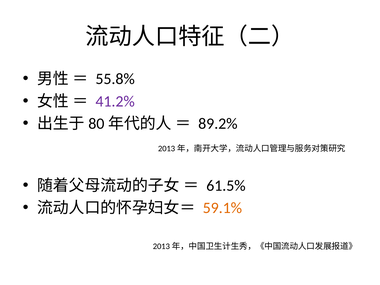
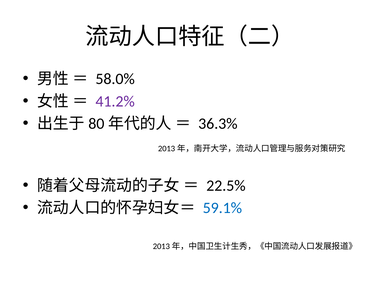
55.8%: 55.8% -> 58.0% (115, 79)
89.2%: 89.2% -> 36.3% (218, 124)
61.5%: 61.5% -> 22.5% (226, 186)
59.1% colour: orange -> blue (222, 208)
